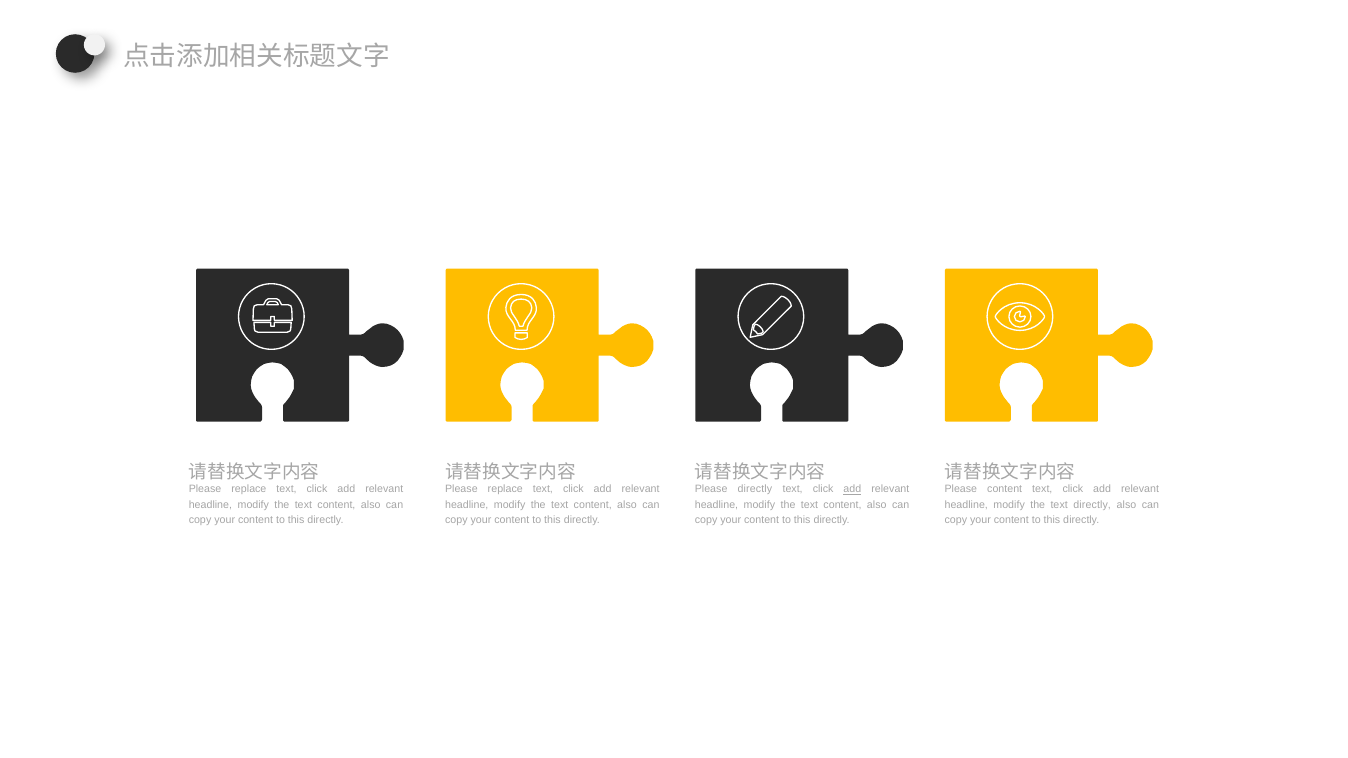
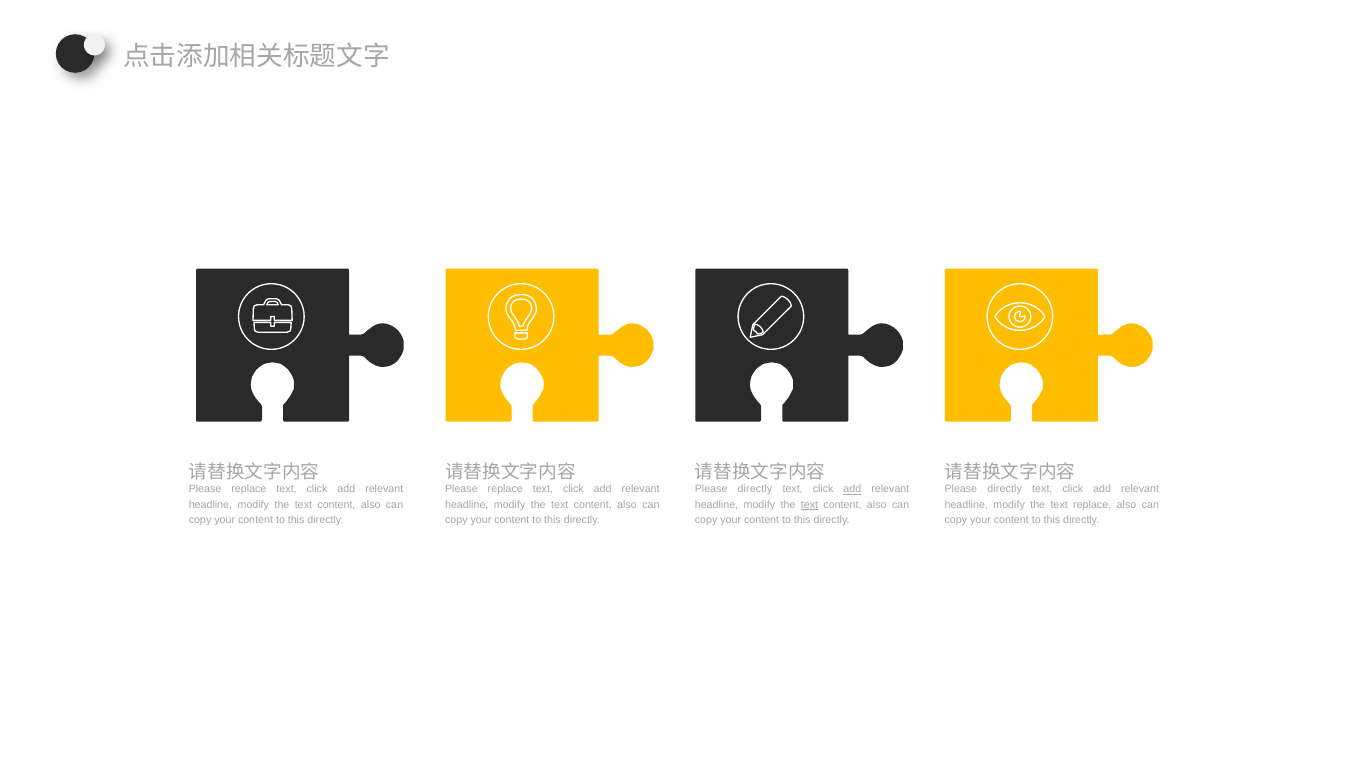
content: content -> directly (1005, 489)
text underline: none -> present (809, 505)
text directly: directly -> replace (1092, 505)
